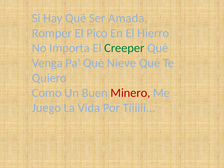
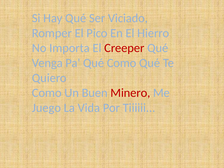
Amada: Amada -> Viciado (128, 18)
Creeper colour: green -> red (124, 48)
Qué Nieve: Nieve -> Como (122, 63)
